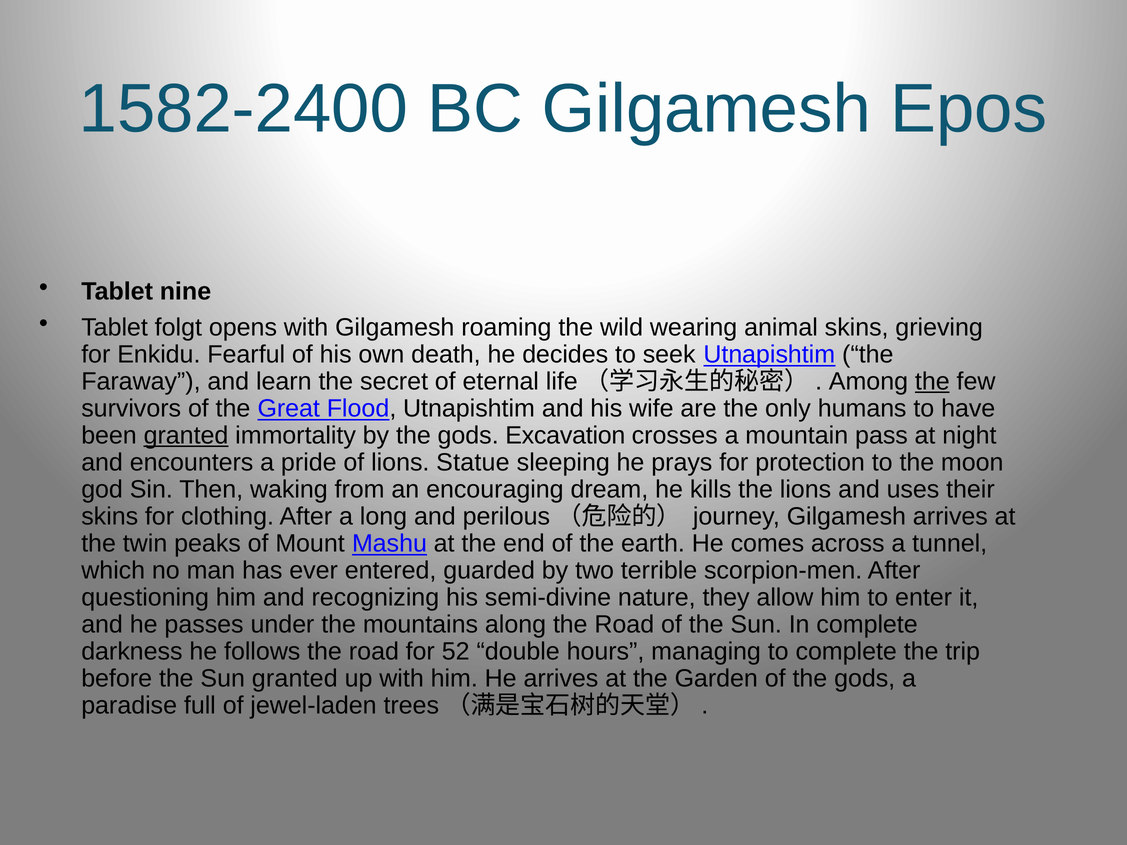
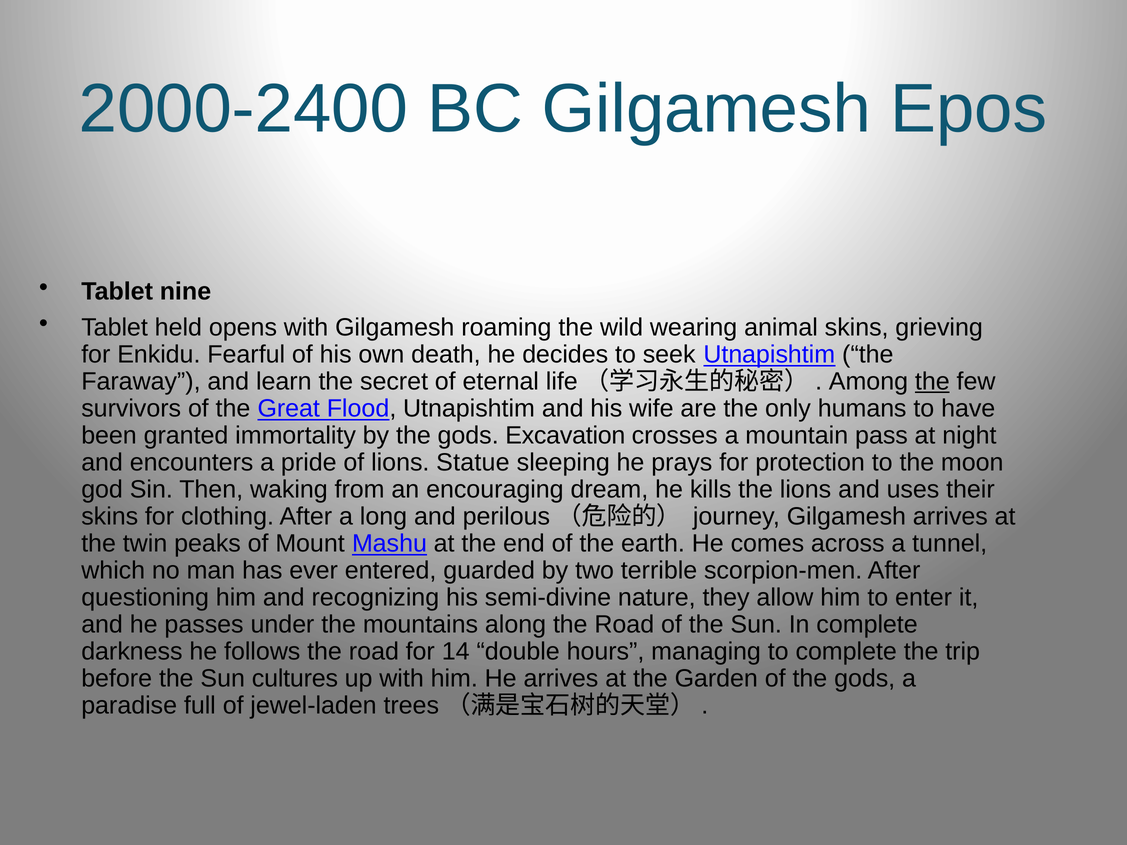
1582-2400: 1582-2400 -> 2000-2400 (243, 109)
folgt: folgt -> held (178, 328)
granted underline: present -> none (186, 436)
52: 52 -> 14 (456, 652)
Sun granted: granted -> cultures (295, 679)
